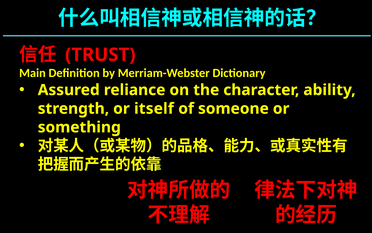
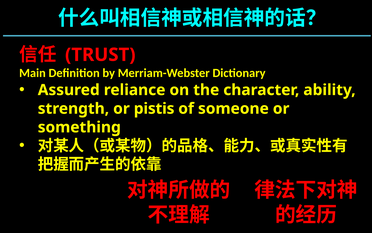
itself: itself -> pistis (154, 108)
